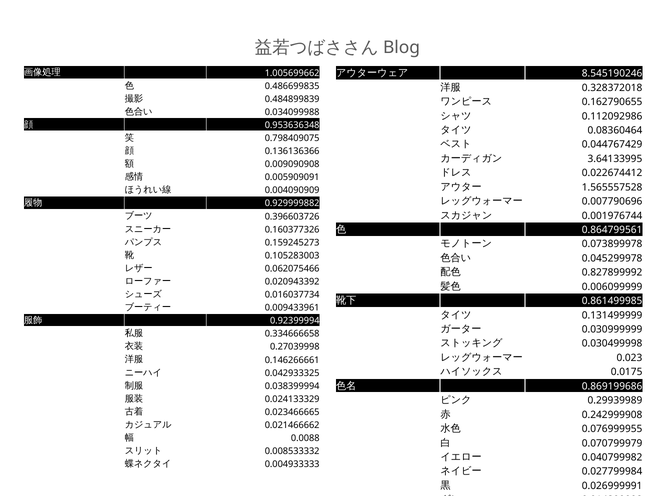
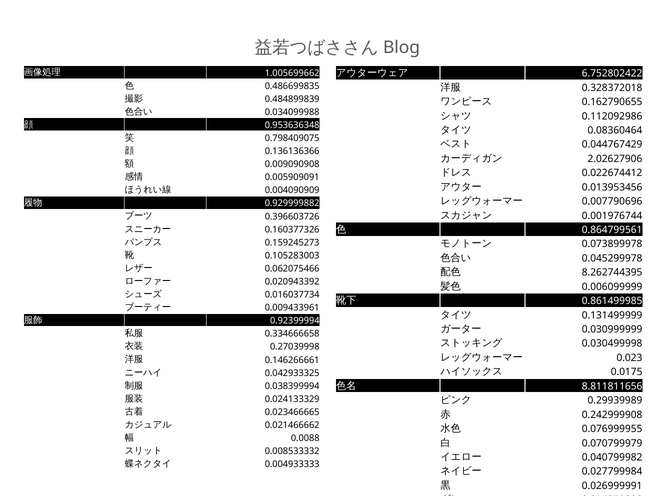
8.545190246: 8.545190246 -> 6.752802422 (612, 74)
3.64133995: 3.64133995 -> 2.02627906 (615, 159)
1.565557528: 1.565557528 -> 0.013953456 (612, 187)
0.827899992: 0.827899992 -> 8.262744395 (612, 272)
0.869199686: 0.869199686 -> 8.811811656 (612, 386)
